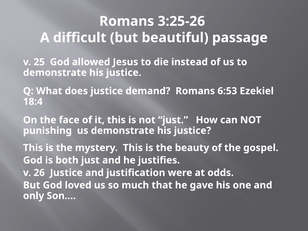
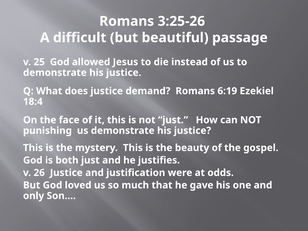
6:53: 6:53 -> 6:19 (227, 91)
